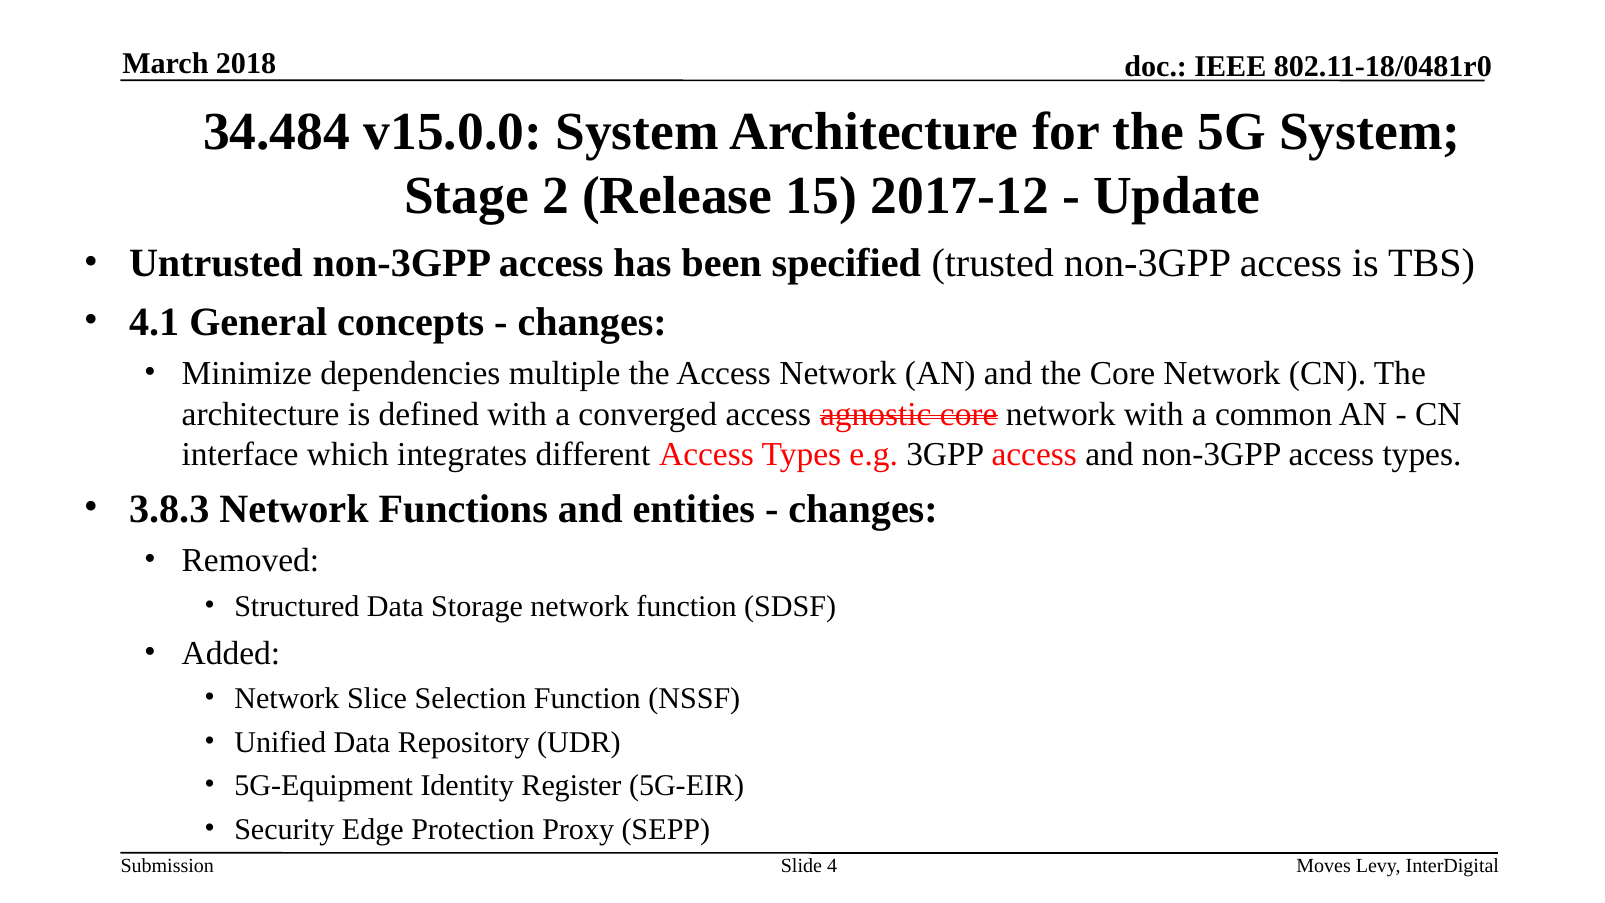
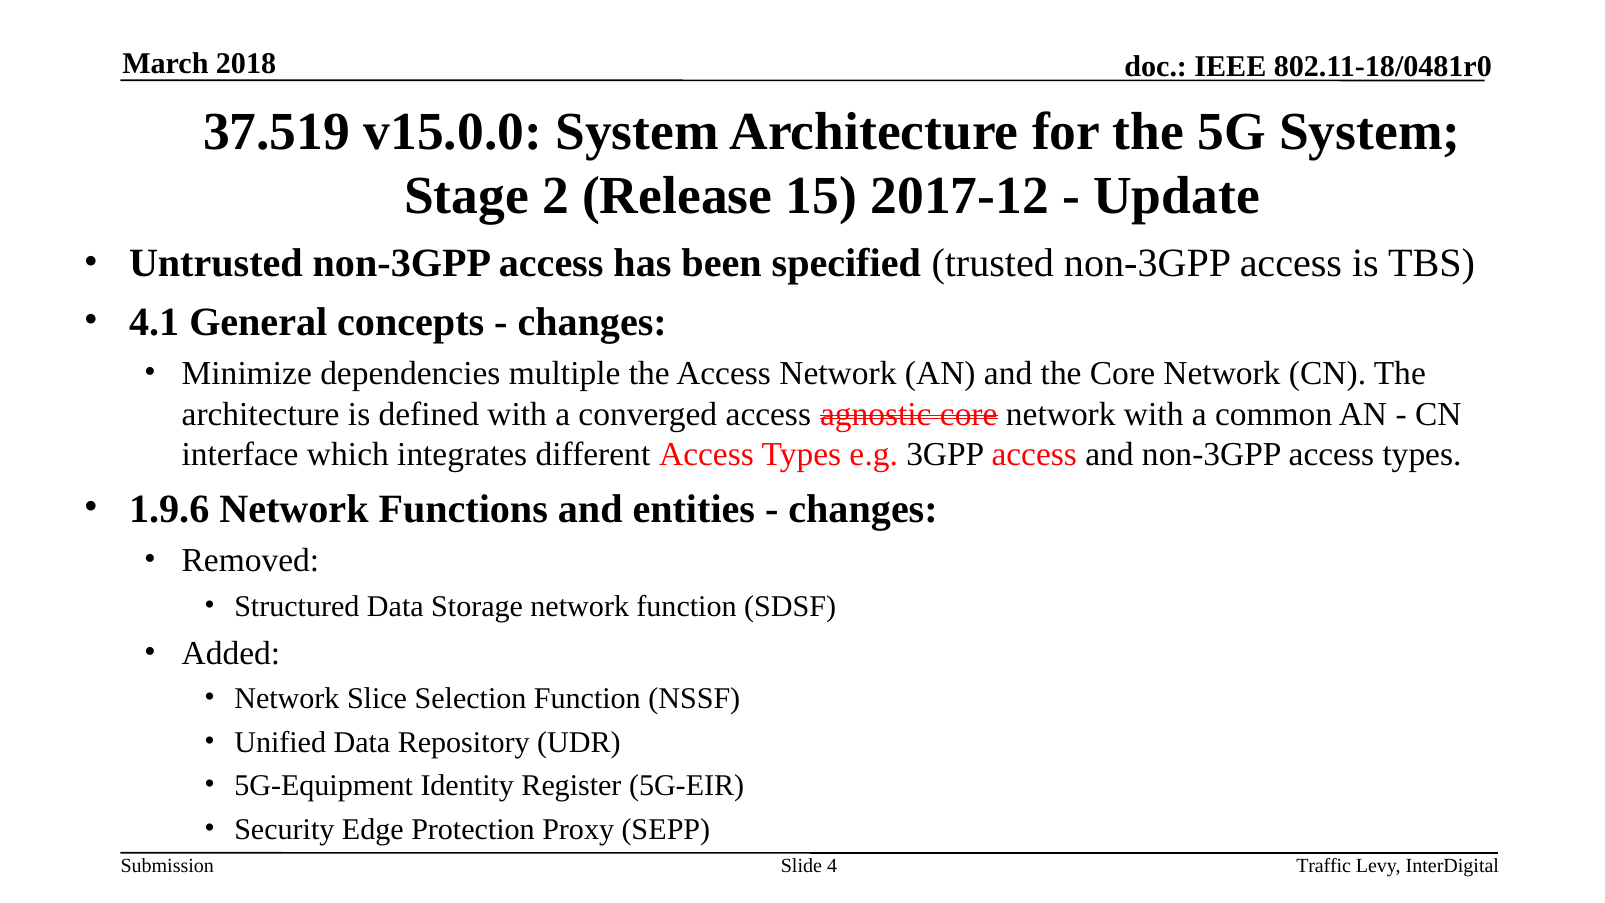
34.484: 34.484 -> 37.519 (277, 132)
3.8.3: 3.8.3 -> 1.9.6 (169, 509)
Moves: Moves -> Traffic (1324, 866)
